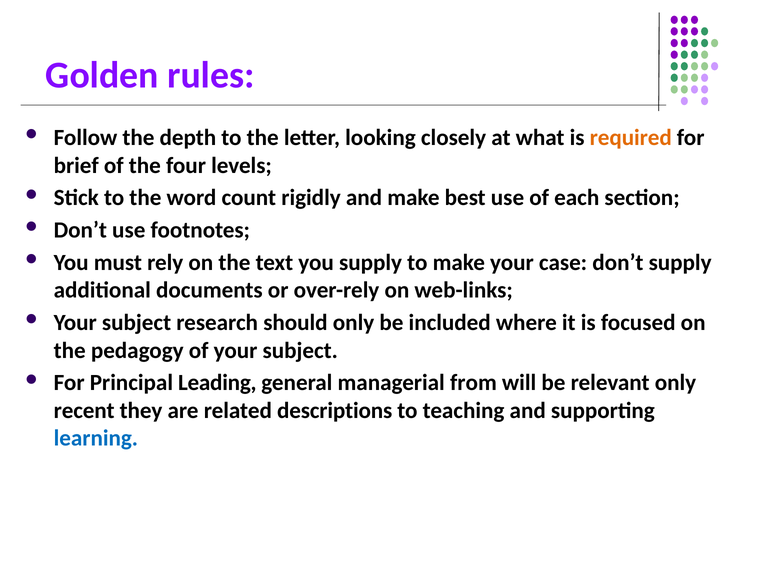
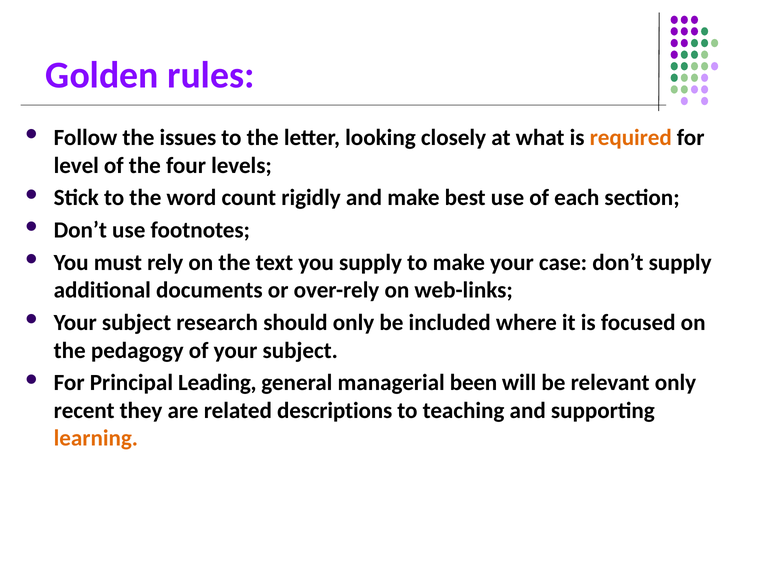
depth: depth -> issues (188, 138)
brief: brief -> level (76, 165)
from: from -> been (474, 383)
learning colour: blue -> orange (96, 438)
